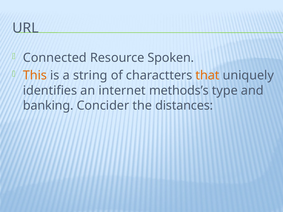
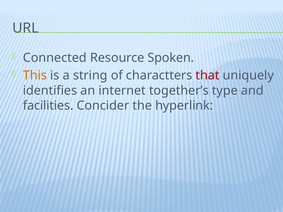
that colour: orange -> red (208, 76)
methods’s: methods’s -> together’s (179, 91)
banking: banking -> facilities (48, 106)
distances: distances -> hyperlink (184, 106)
